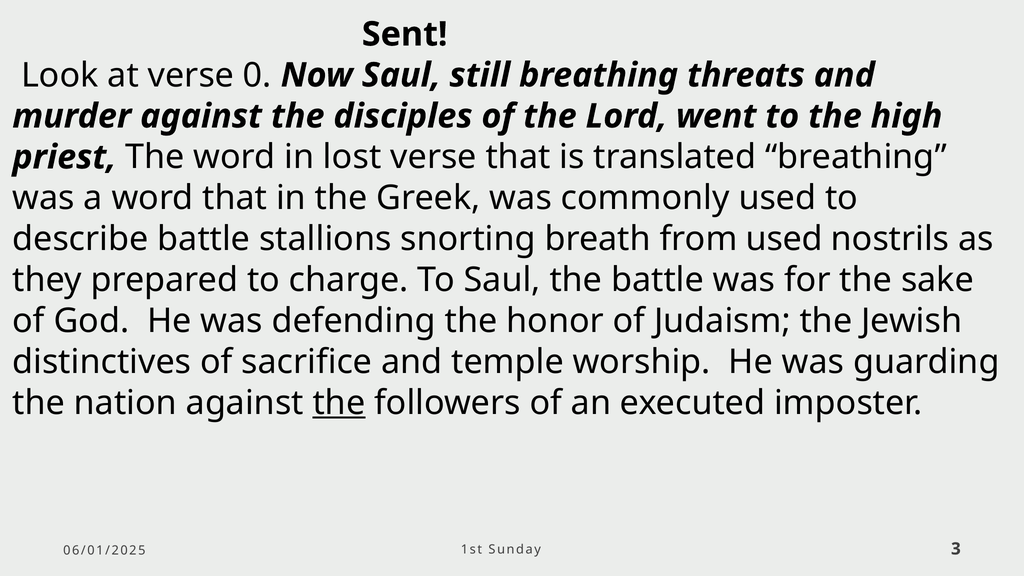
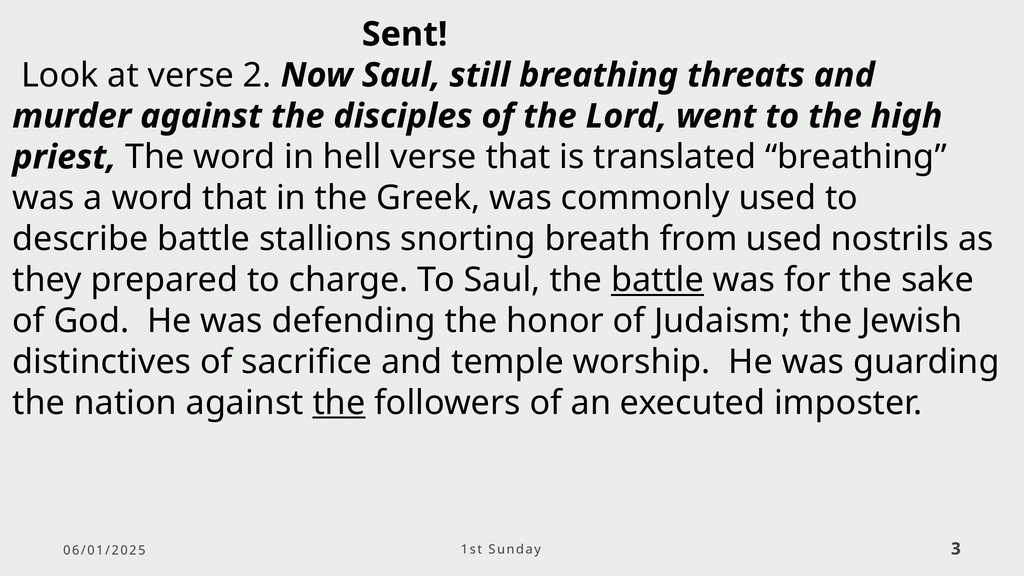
0: 0 -> 2 (257, 75)
lost: lost -> hell (352, 157)
battle underline: none -> present (658, 280)
